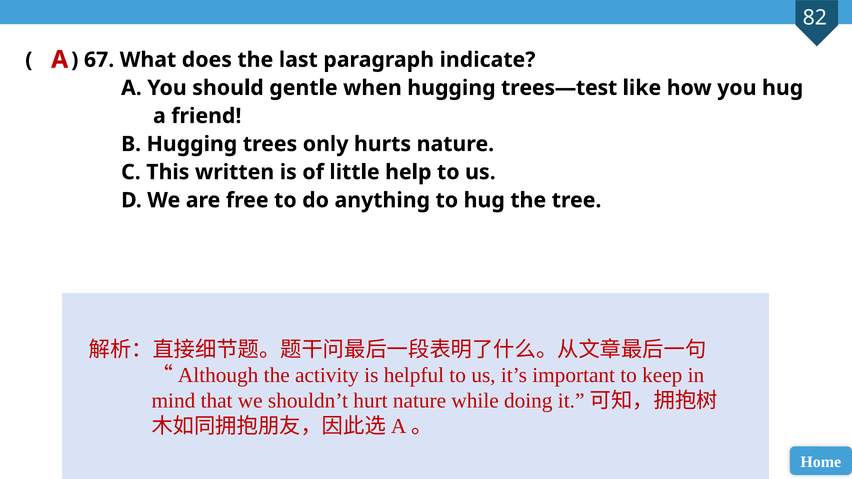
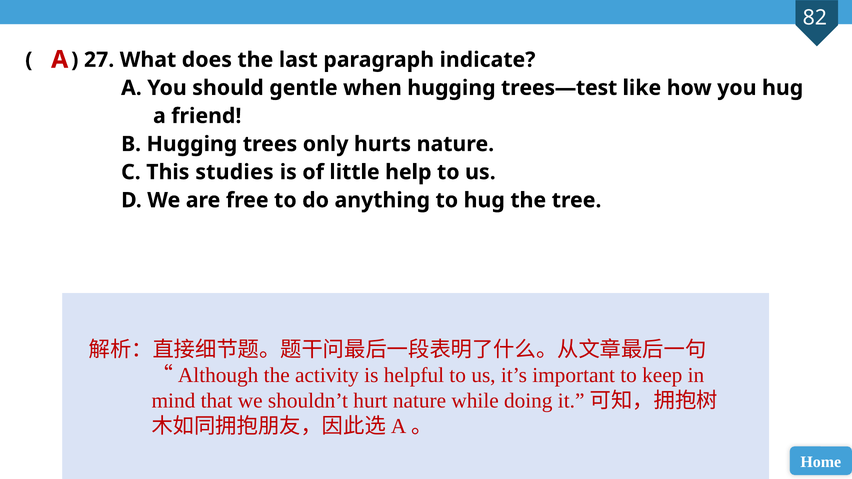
67: 67 -> 27 (99, 60)
written: written -> studies (234, 172)
